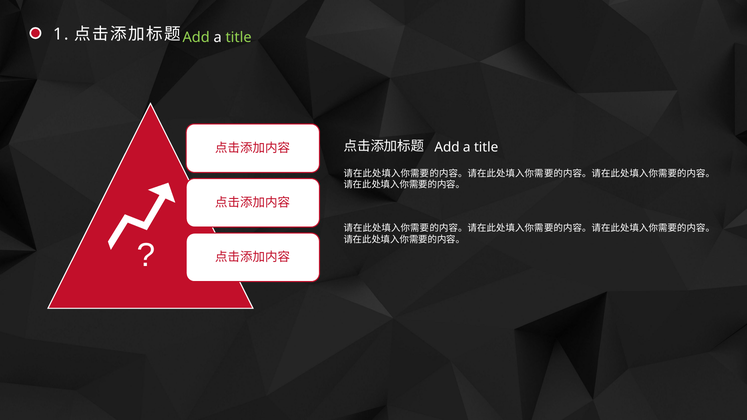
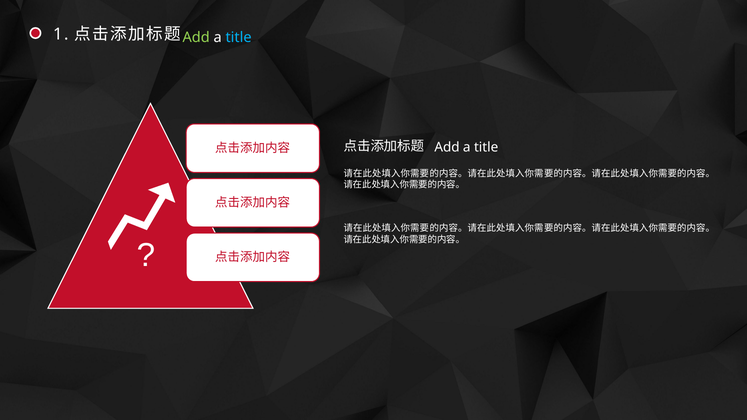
title colour: light green -> light blue (239, 37)
